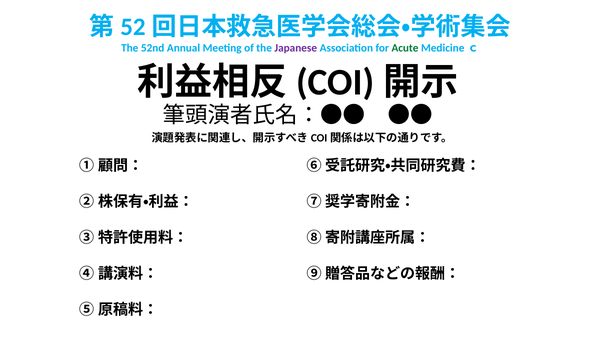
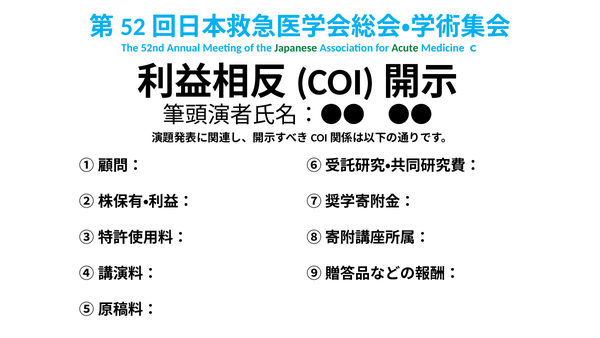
Japanese colour: purple -> green (296, 48)
